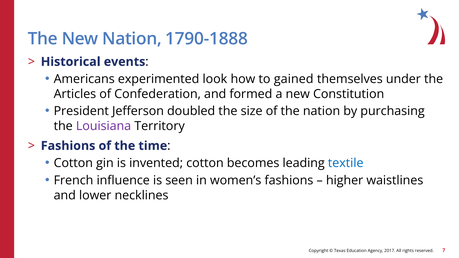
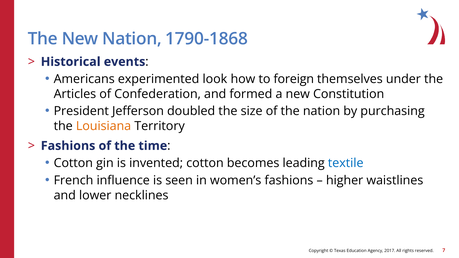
1790-1888: 1790-1888 -> 1790-1868 (207, 39)
gained: gained -> foreign (294, 79)
Louisiana colour: purple -> orange (104, 126)
